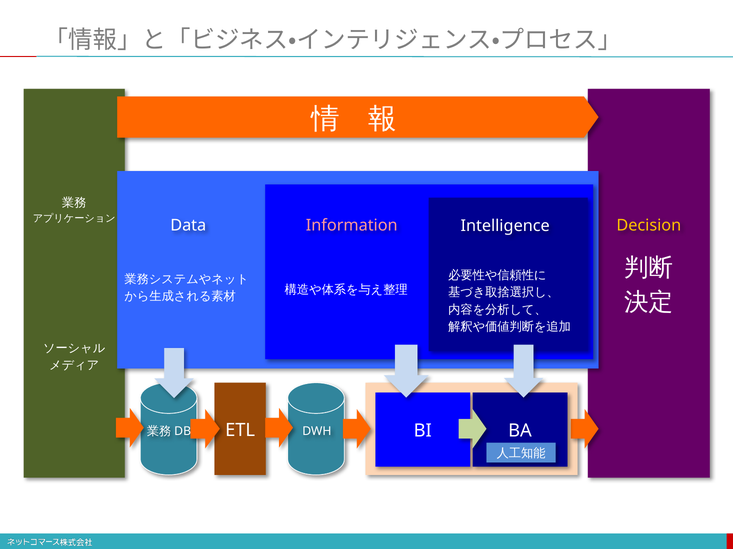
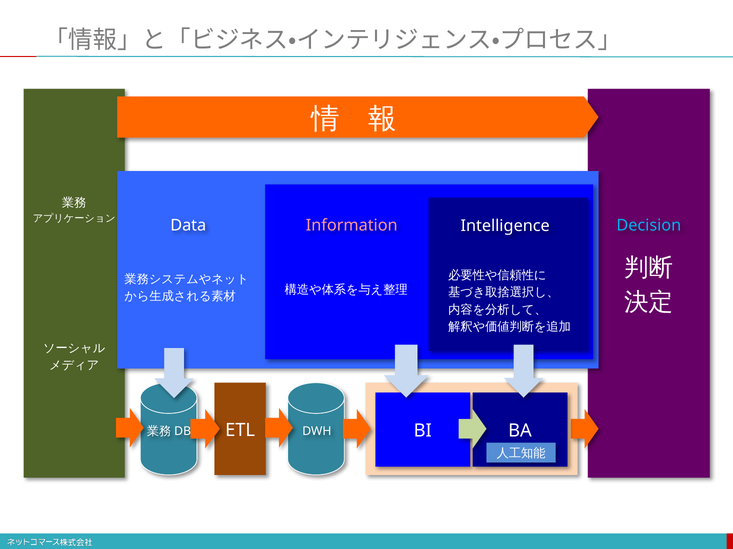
Decision colour: yellow -> light blue (649, 225)
